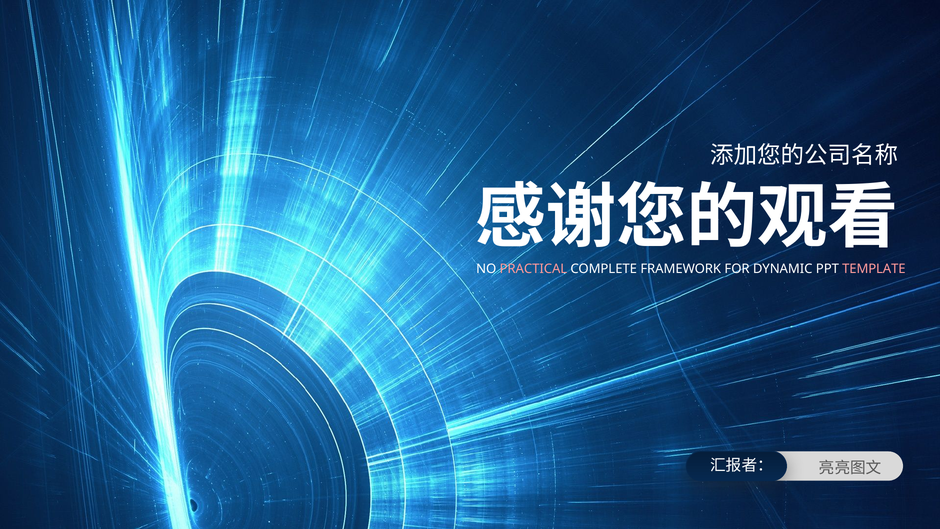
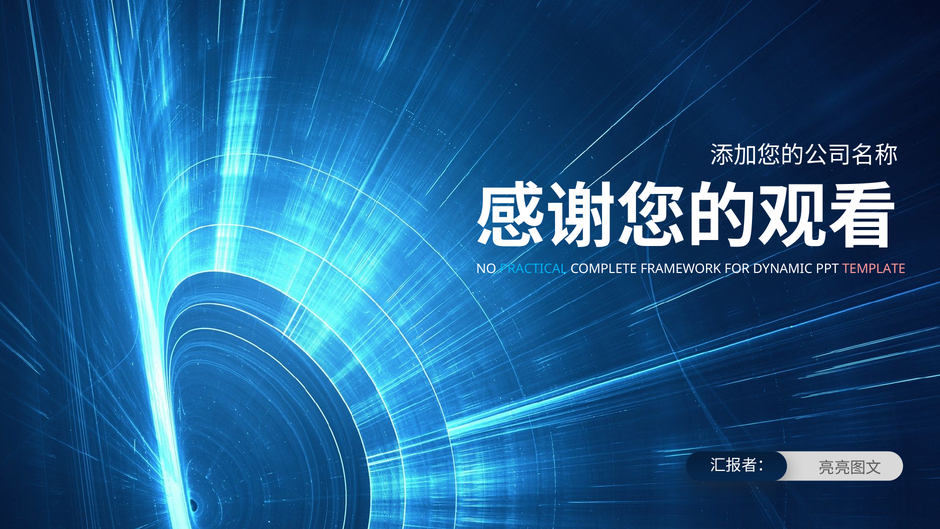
PRACTICAL colour: pink -> light blue (533, 269)
